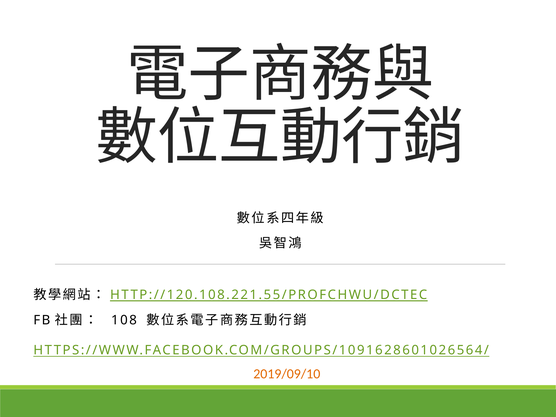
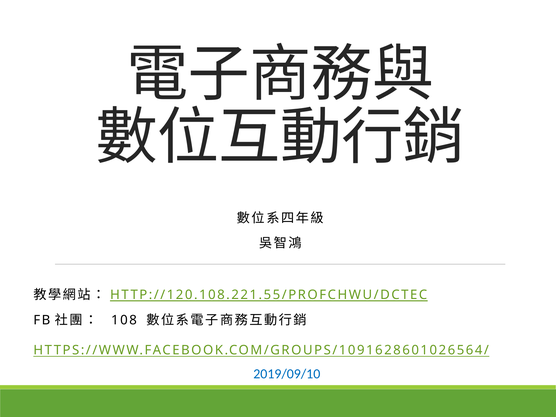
2019/09/10 colour: orange -> blue (287, 374)
